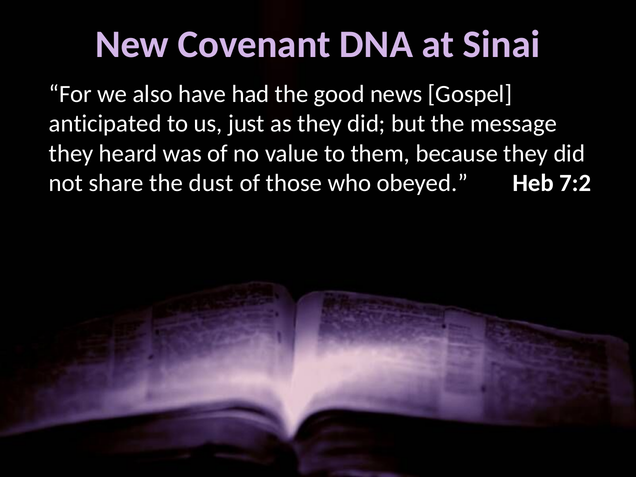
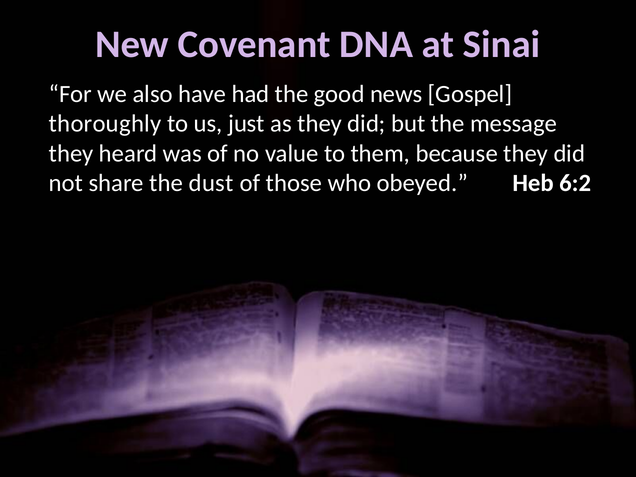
anticipated: anticipated -> thoroughly (105, 124)
7:2: 7:2 -> 6:2 (575, 183)
